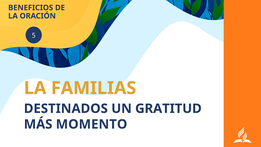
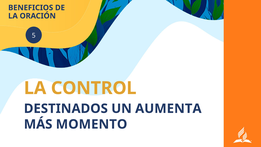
FAMILIAS: FAMILIAS -> CONTROL (94, 88)
GRATITUD: GRATITUD -> AUMENTA (168, 108)
